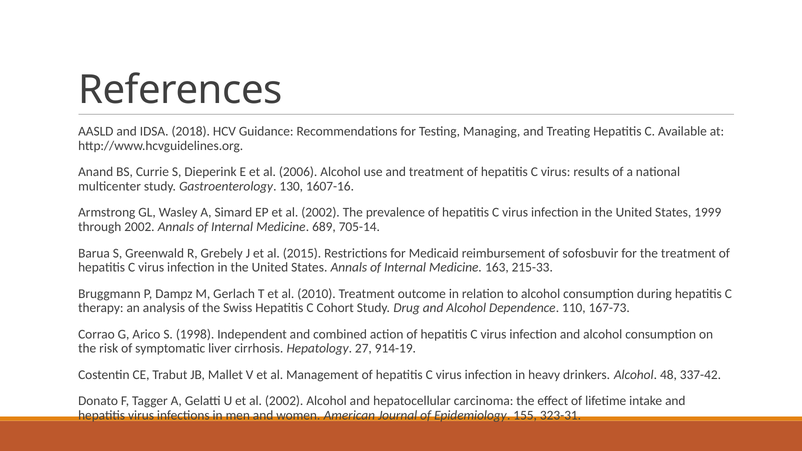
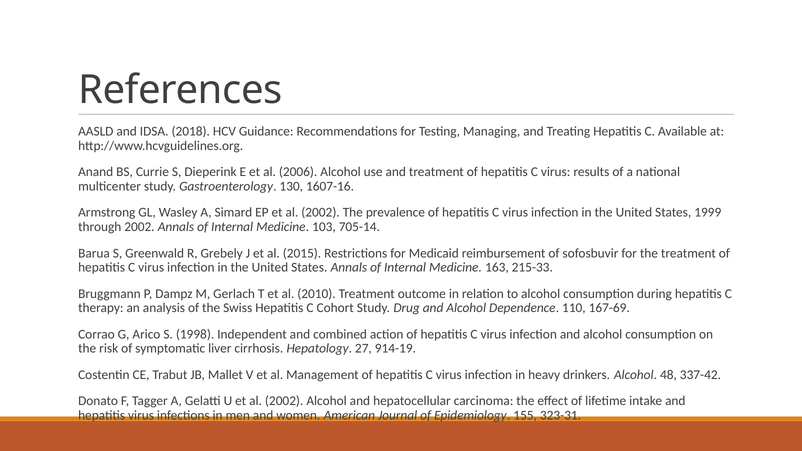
689: 689 -> 103 (324, 227)
167-73: 167-73 -> 167-69 (609, 308)
